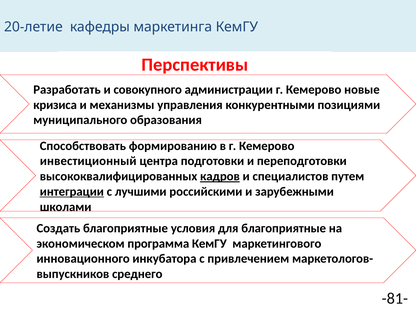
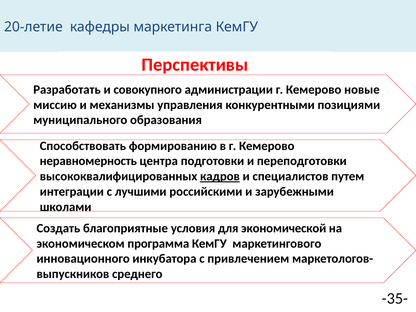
кризиса: кризиса -> миссию (55, 105)
инвестиционный: инвестиционный -> неравномерность (88, 161)
интеграции underline: present -> none (72, 192)
для благоприятные: благоприятные -> экономической (284, 228)
-81-: -81- -> -35- (395, 298)
